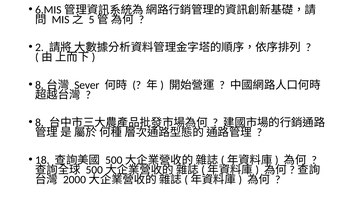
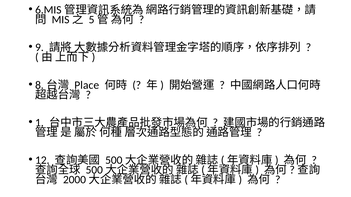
2: 2 -> 9 (39, 48)
Sever: Sever -> Place (87, 85)
8: 8 -> 1 (39, 123)
18: 18 -> 12 (42, 161)
